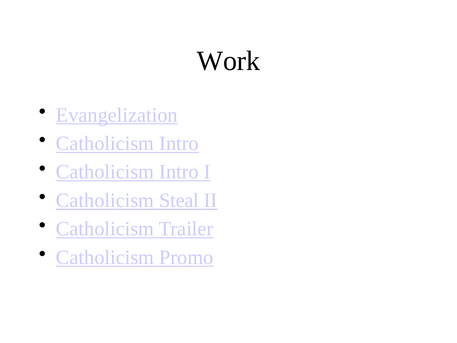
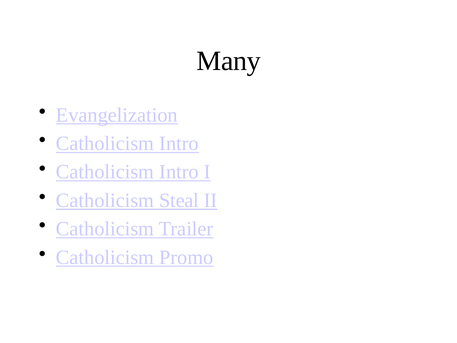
Work: Work -> Many (229, 61)
